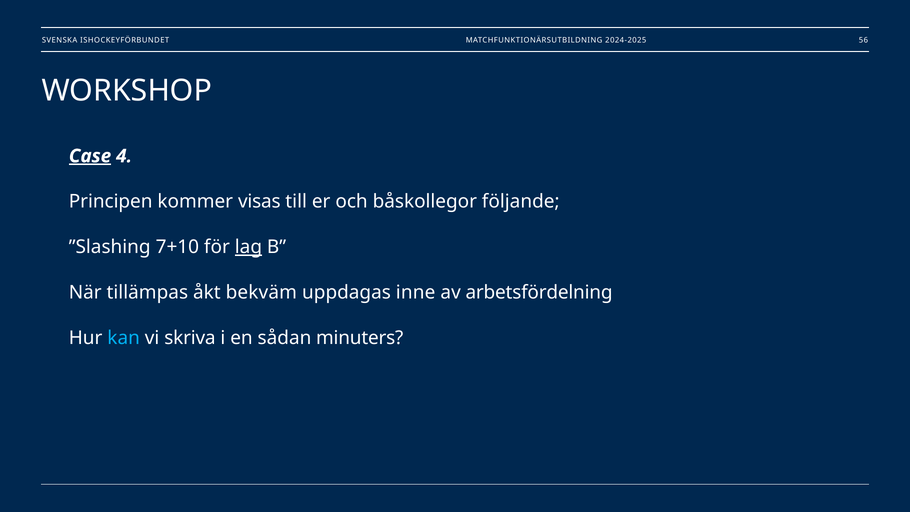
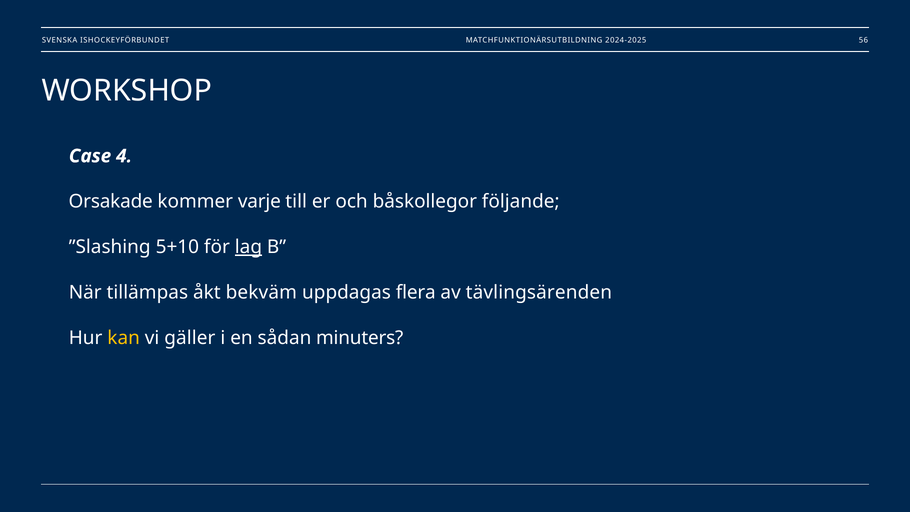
Case underline: present -> none (90, 156)
Principen: Principen -> Orsakade (111, 202)
visas: visas -> varje (259, 202)
7+10: 7+10 -> 5+10 (177, 247)
inne: inne -> flera (416, 293)
arbetsfördelning: arbetsfördelning -> tävlingsärenden (539, 293)
kan colour: light blue -> yellow (124, 338)
skriva: skriva -> gäller (190, 338)
